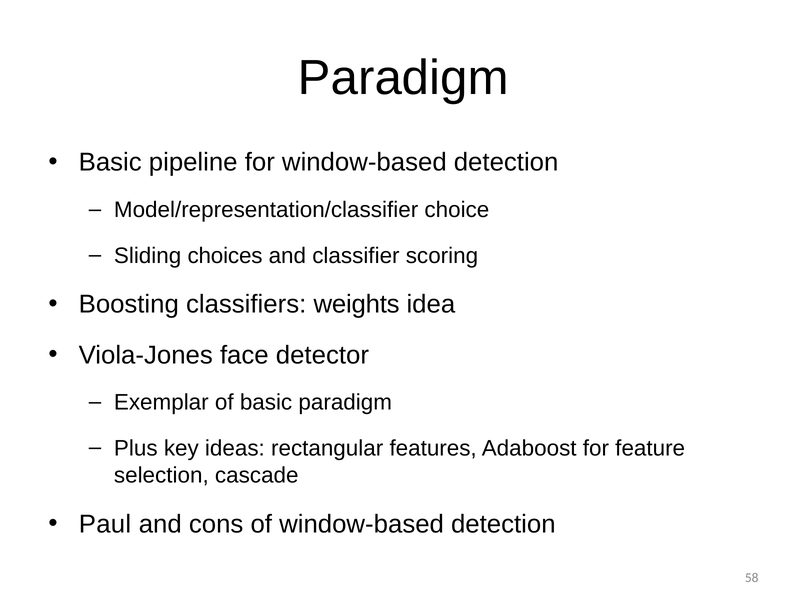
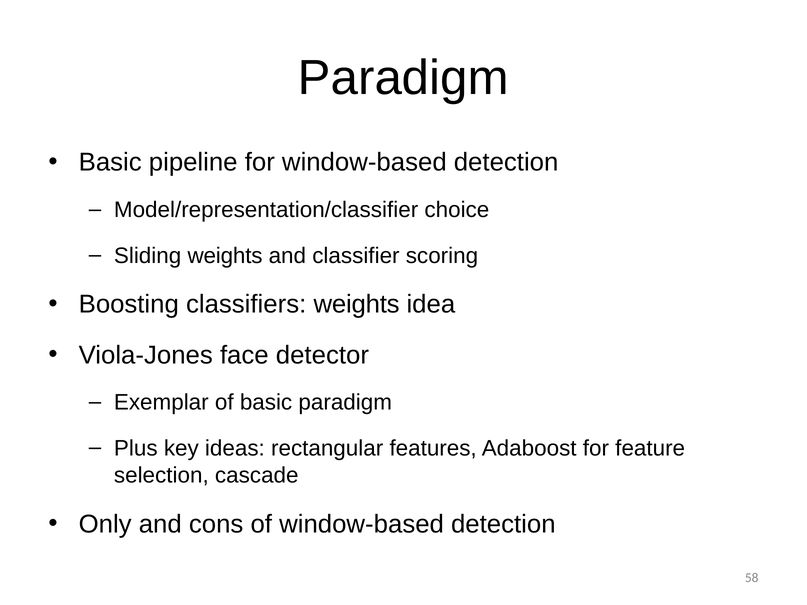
Sliding choices: choices -> weights (225, 256)
Paul: Paul -> Only (105, 524)
